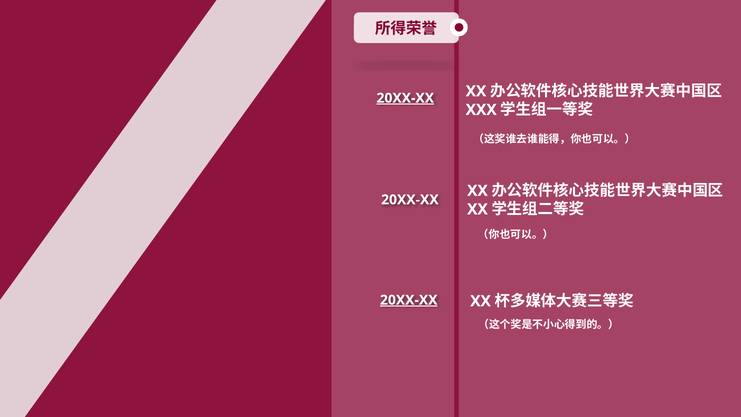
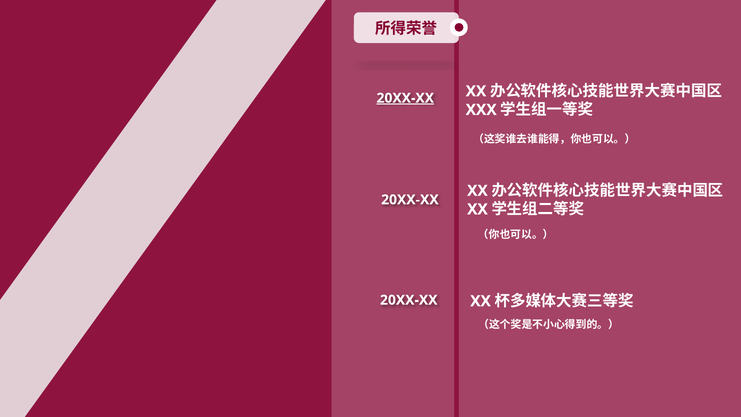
20XX-XX underline: present -> none (409, 300)
